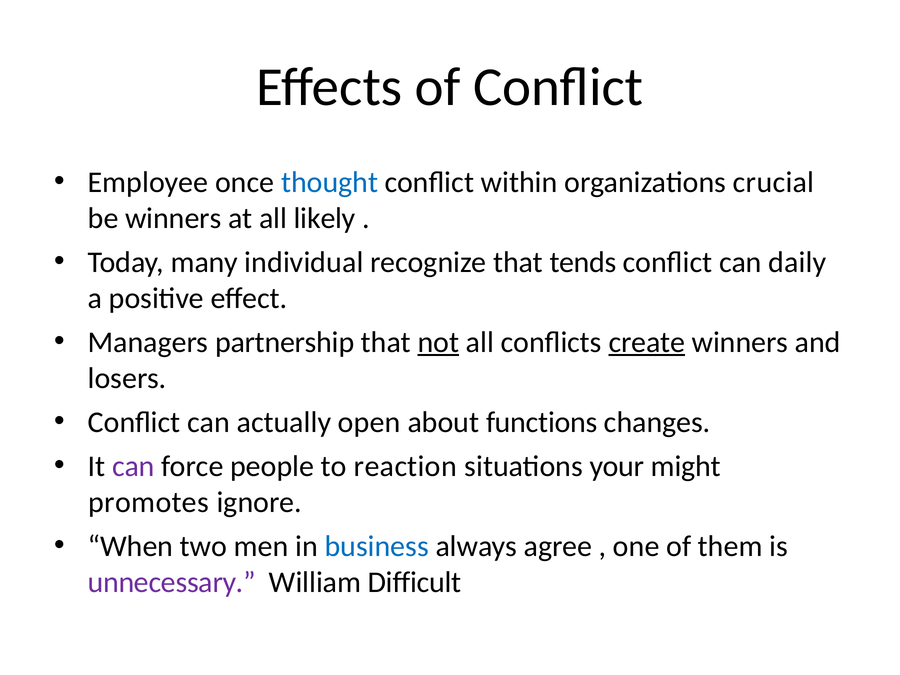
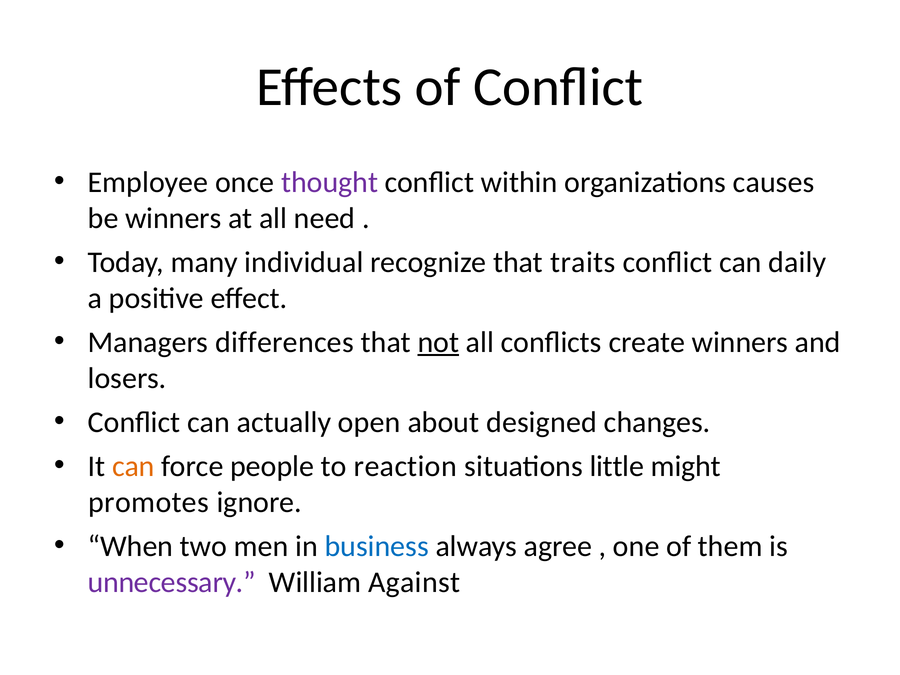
thought colour: blue -> purple (330, 182)
crucial: crucial -> causes (774, 182)
likely: likely -> need (325, 218)
tends: tends -> traits (583, 262)
partnership: partnership -> differences (284, 342)
create underline: present -> none (647, 342)
functions: functions -> designed (542, 422)
can colour: purple -> orange (133, 466)
your: your -> little (617, 466)
Difficult: Difficult -> Against (414, 582)
